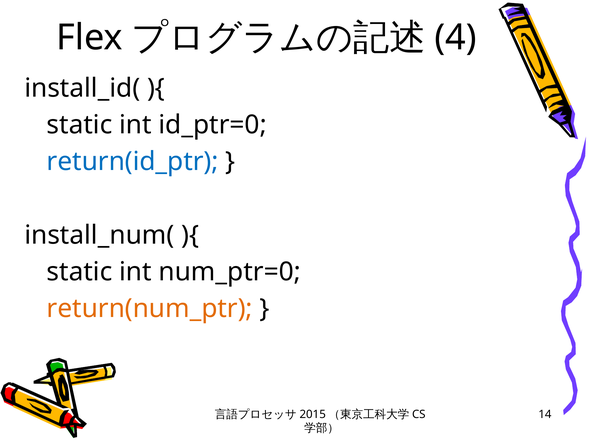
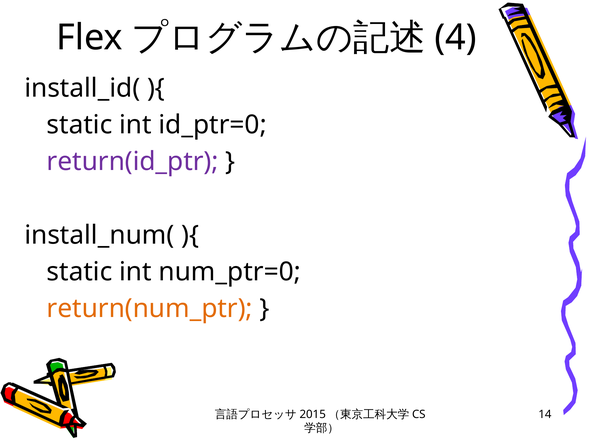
return(id_ptr colour: blue -> purple (133, 162)
